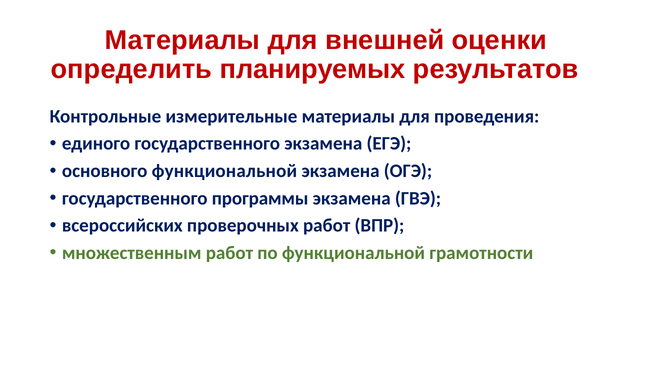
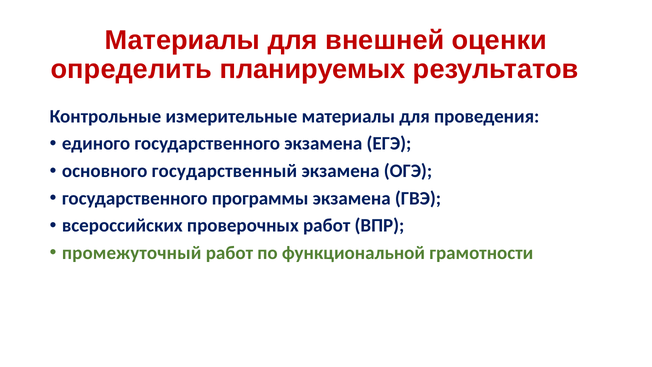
основного функциональной: функциональной -> государственный (224, 171)
множественным: множественным -> промежуточный (132, 253)
